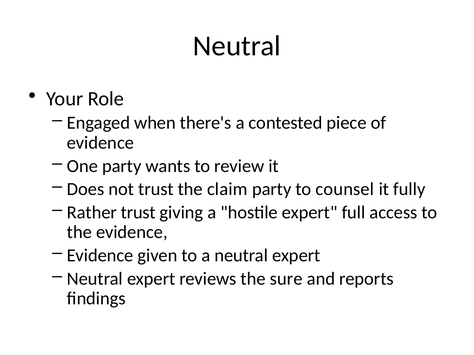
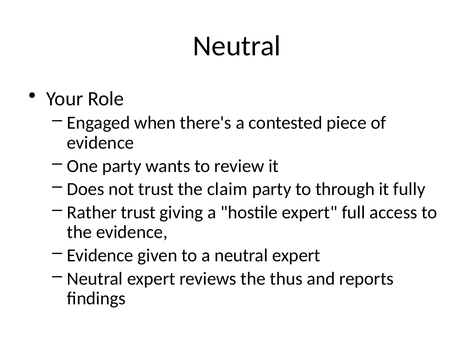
counsel: counsel -> through (345, 189)
sure: sure -> thus (286, 279)
